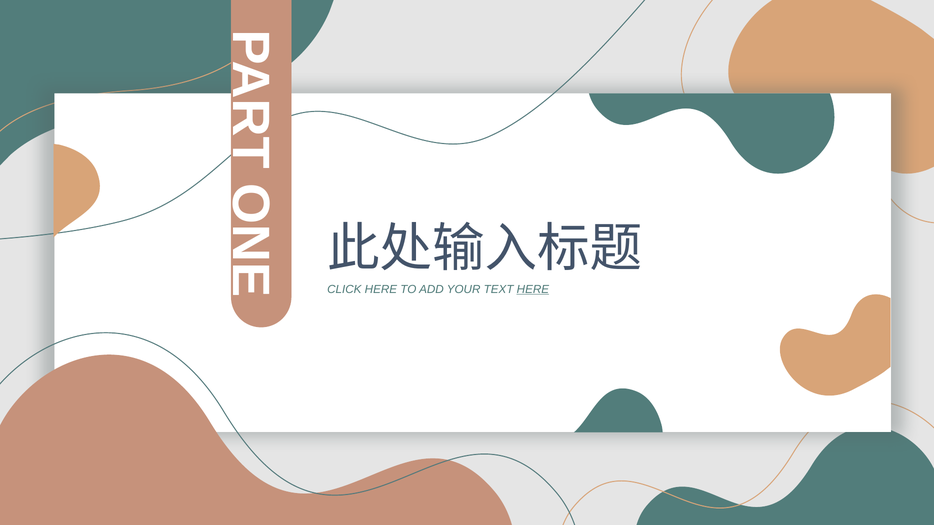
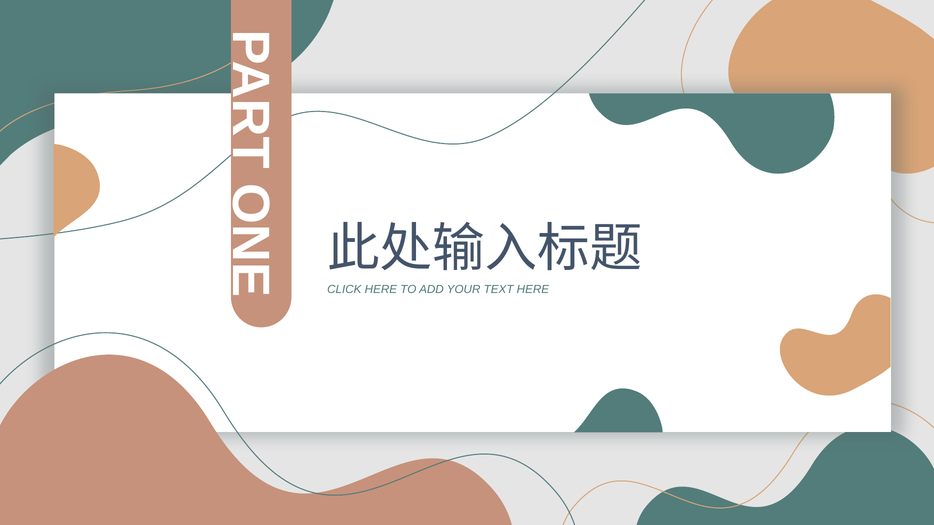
HERE underline: present -> none (533, 289)
